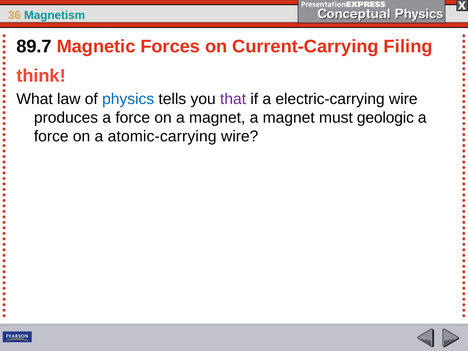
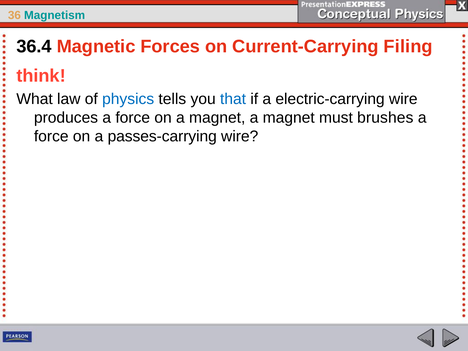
89.7: 89.7 -> 36.4 (34, 46)
that colour: purple -> blue (233, 99)
geologic: geologic -> brushes (385, 118)
atomic-carrying: atomic-carrying -> passes-carrying (162, 136)
